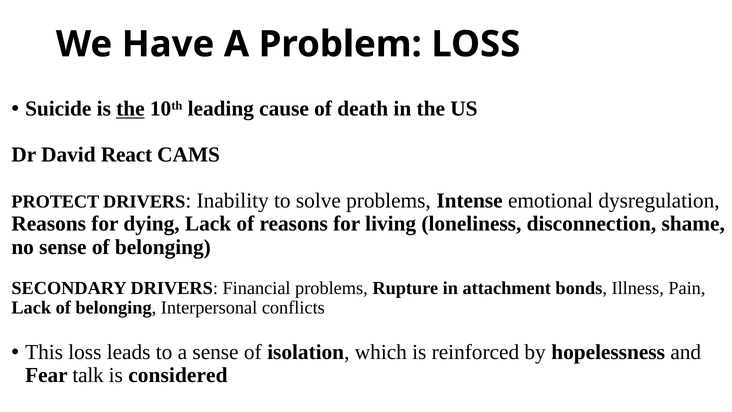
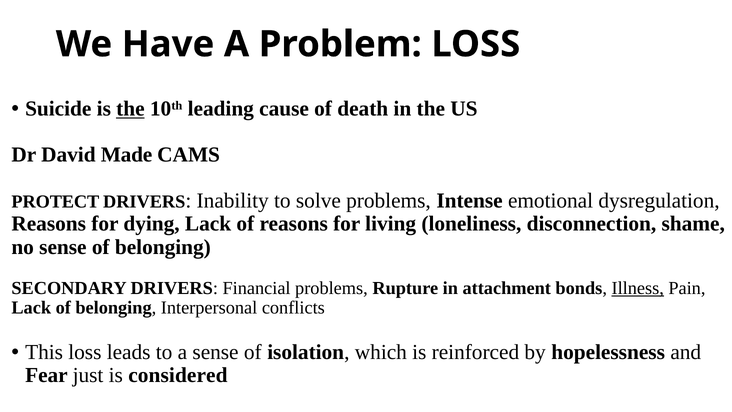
React: React -> Made (127, 155)
Illness underline: none -> present (638, 288)
talk: talk -> just (88, 375)
